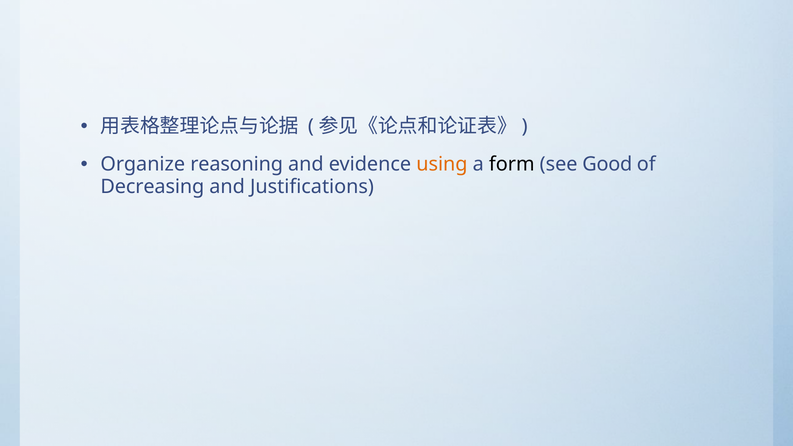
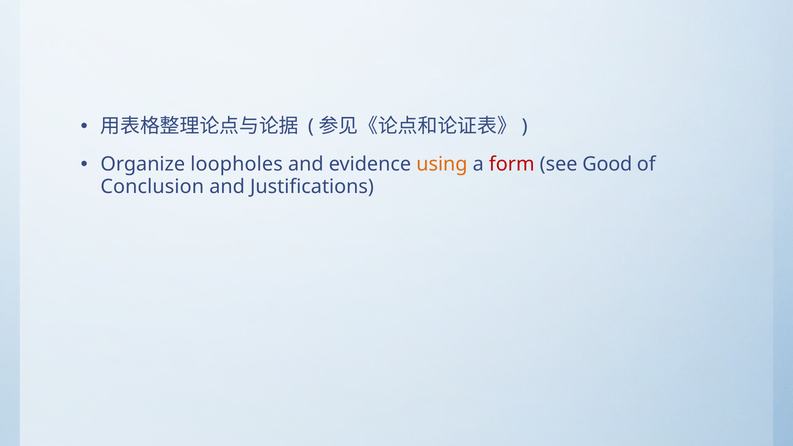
reasoning: reasoning -> loopholes (237, 164)
form colour: black -> red (512, 164)
Decreasing: Decreasing -> Conclusion (152, 187)
